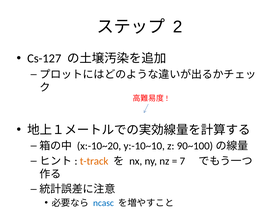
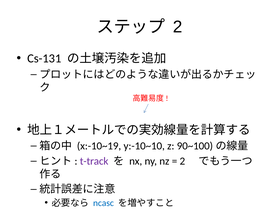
Cs-127: Cs-127 -> Cs-131 (44, 59)
x:-10~20: x:-10~20 -> x:-10~19 (99, 146)
t-track colour: orange -> purple (94, 161)
7: 7 -> 2 (182, 161)
